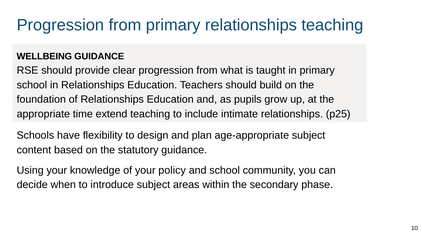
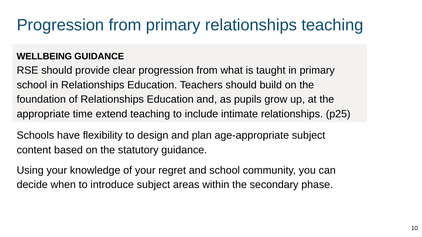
policy: policy -> regret (172, 171)
